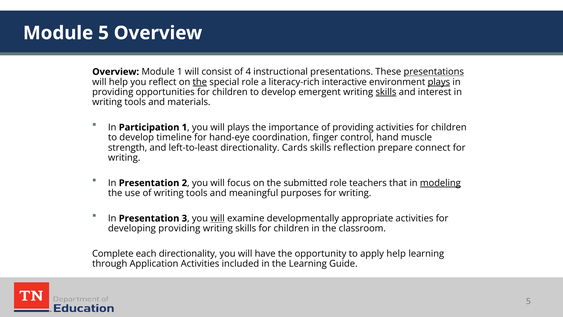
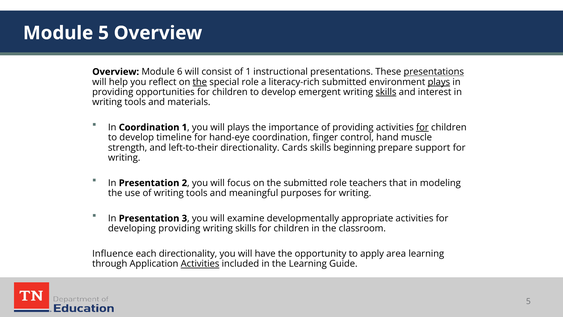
Module 1: 1 -> 6 (180, 72)
of 4: 4 -> 1 (248, 72)
literacy-rich interactive: interactive -> submitted (344, 82)
In Participation: Participation -> Coordination (149, 127)
for underline: none -> present (422, 127)
left-to-least: left-to-least -> left-to-their (193, 148)
reflection: reflection -> beginning (354, 148)
connect: connect -> support (433, 148)
modeling underline: present -> none (440, 183)
will underline: present -> none (218, 218)
Complete: Complete -> Influence (113, 253)
apply help: help -> area (396, 253)
Activities underline: none -> present (200, 264)
